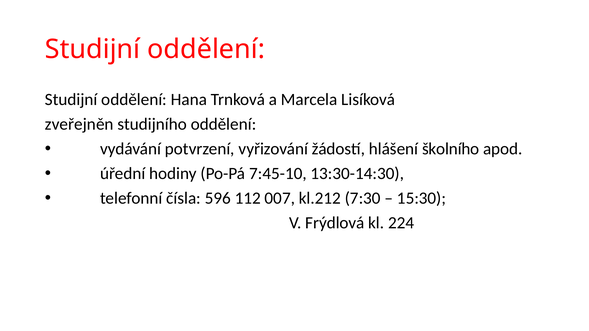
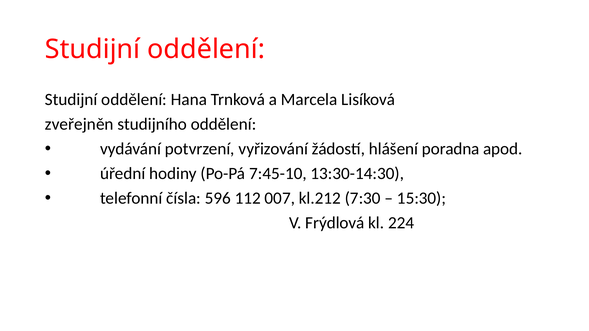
školního: školního -> poradna (451, 149)
